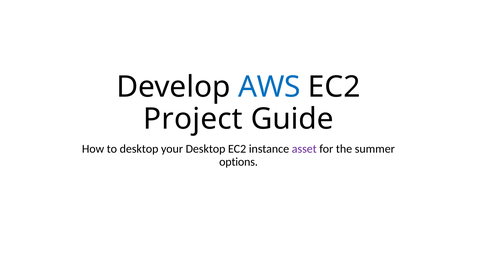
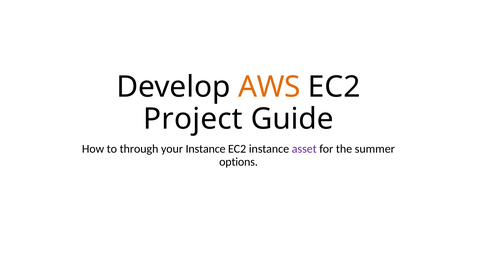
AWS colour: blue -> orange (269, 87)
to desktop: desktop -> through (139, 149)
your Desktop: Desktop -> Instance (206, 149)
